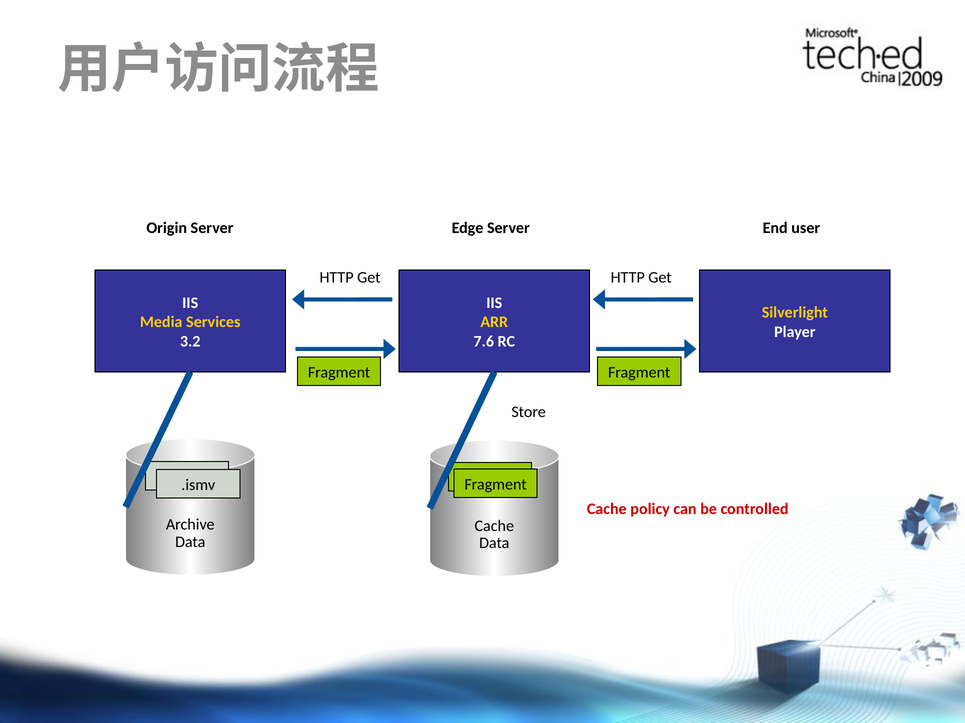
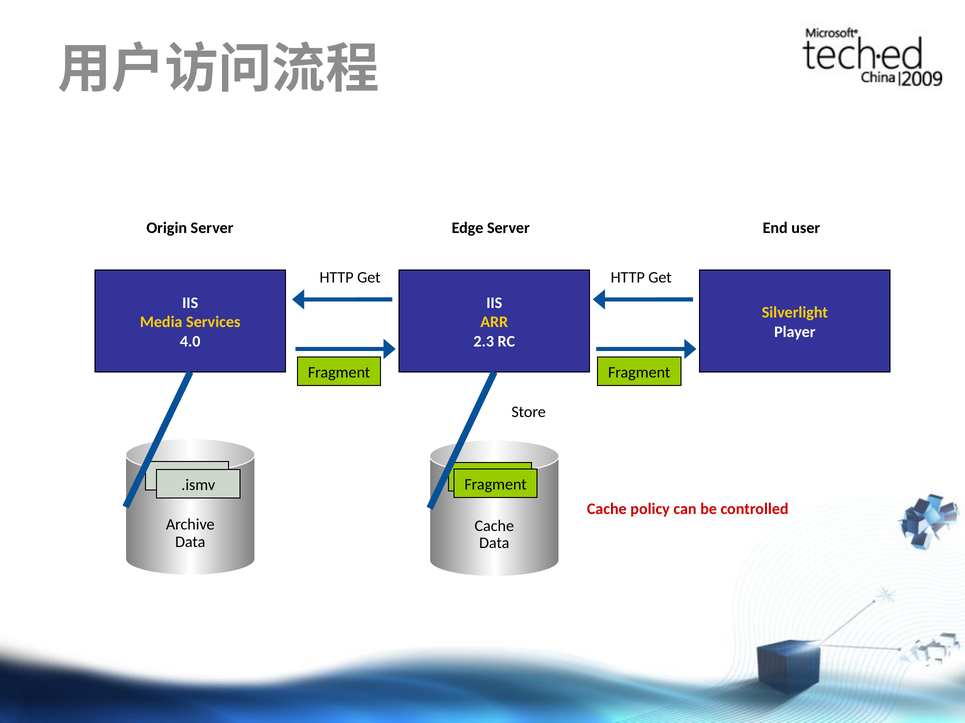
3.2: 3.2 -> 4.0 (190, 342)
7.6: 7.6 -> 2.3 (484, 342)
